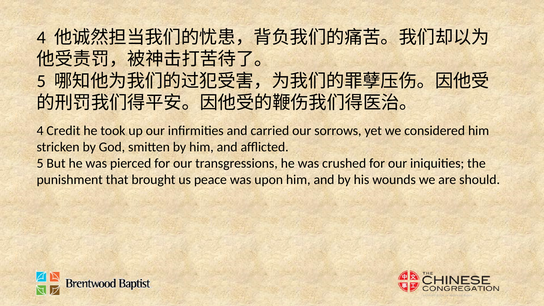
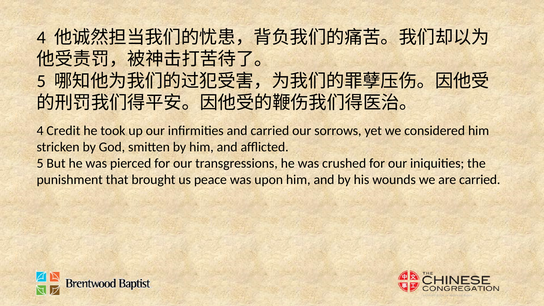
are should: should -> carried (480, 180)
